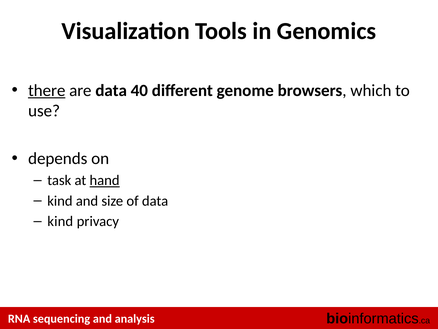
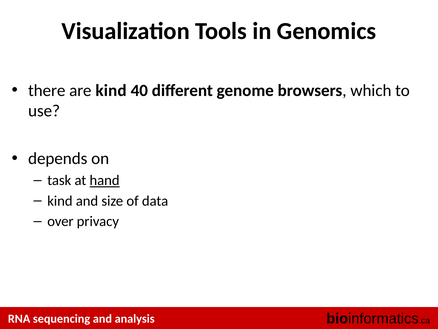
there underline: present -> none (47, 90)
are data: data -> kind (111, 90)
kind: kind -> over (60, 221)
